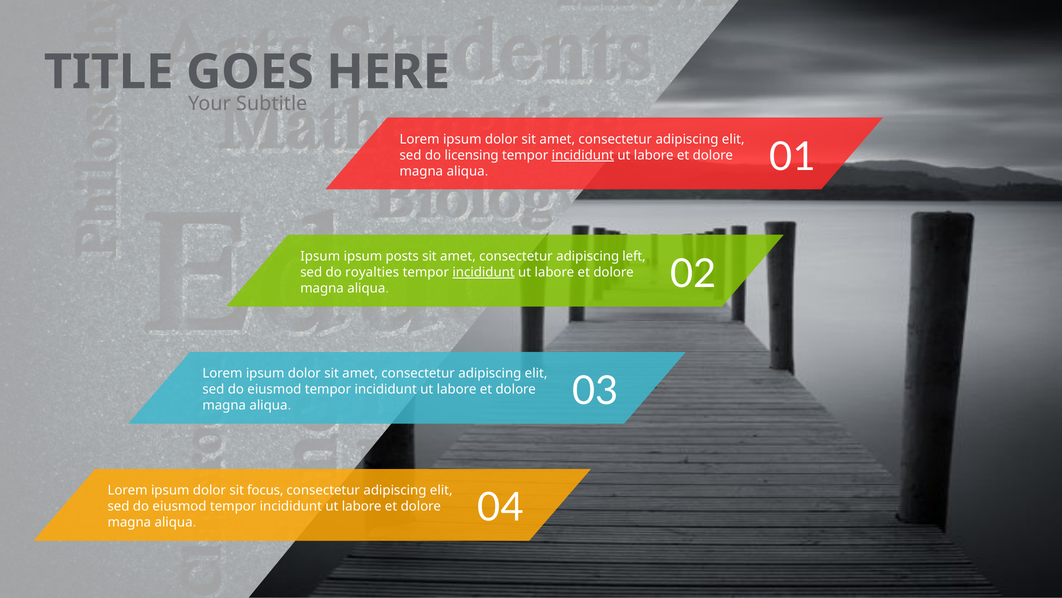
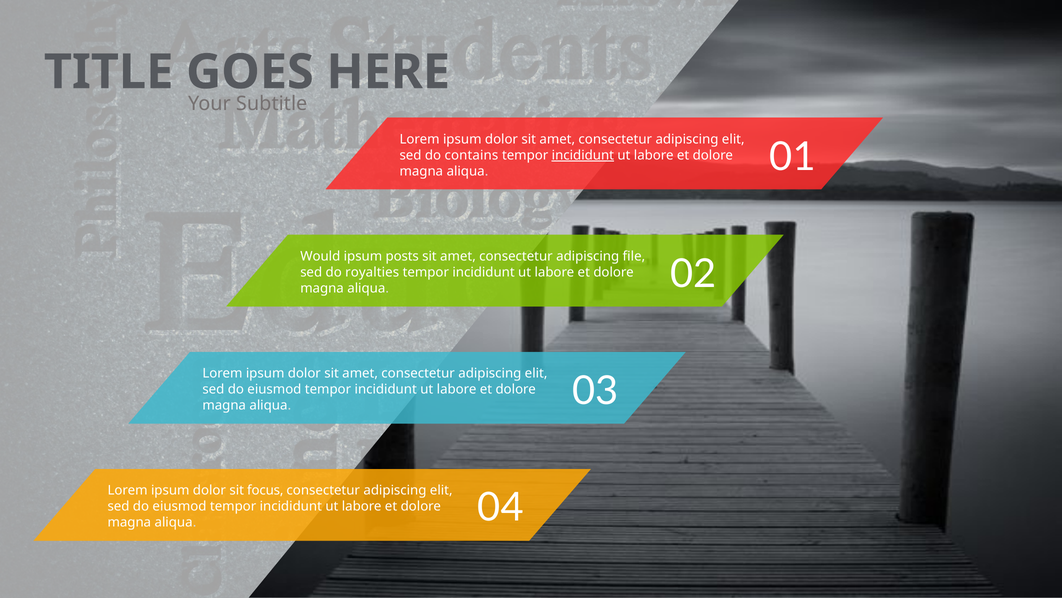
licensing: licensing -> contains (471, 155)
Ipsum: Ipsum -> Would (320, 256)
left: left -> file (634, 256)
incididunt underline: present -> none (484, 272)
